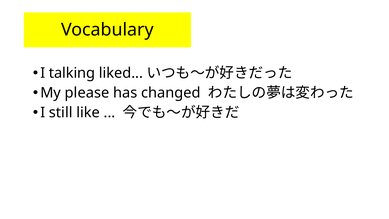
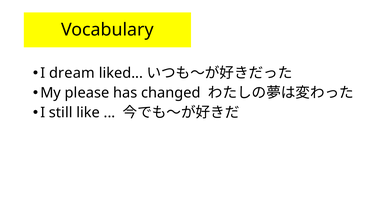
talking: talking -> dream (72, 73)
